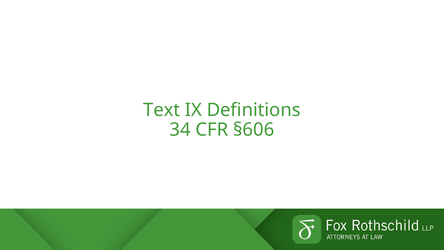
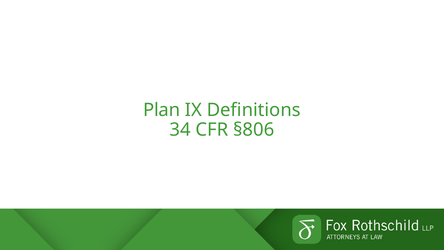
Text: Text -> Plan (162, 110)
§606: §606 -> §806 (254, 130)
